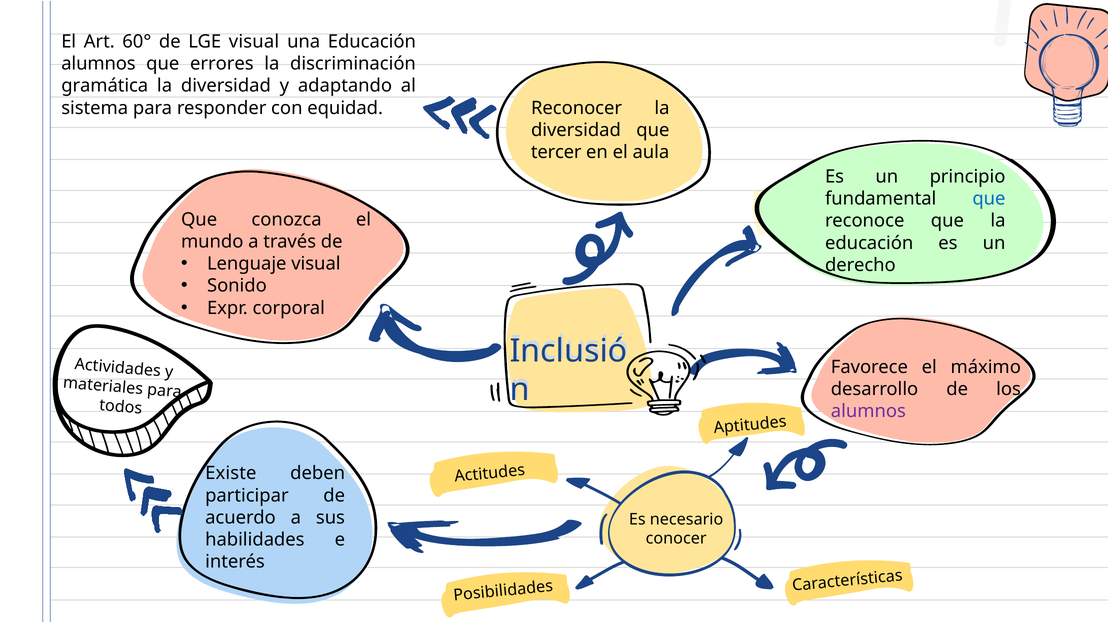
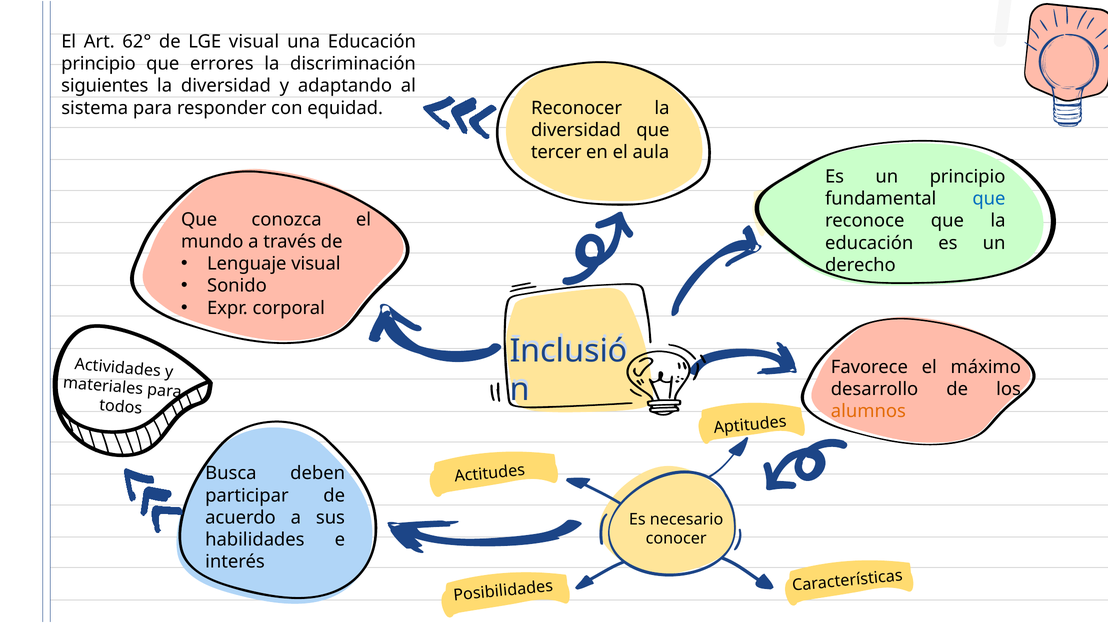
60°: 60° -> 62° (137, 42)
alumnos: alumnos -> principio (98, 64)
gramática: gramática -> siguientes (105, 86)
alumnos colour: purple -> orange (868, 412)
Existe: Existe -> Busca (231, 474)
